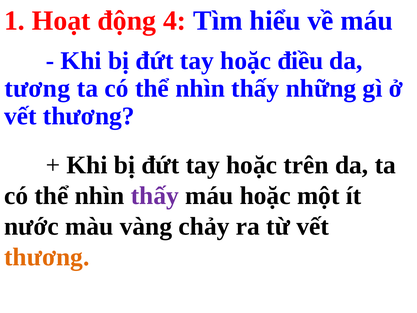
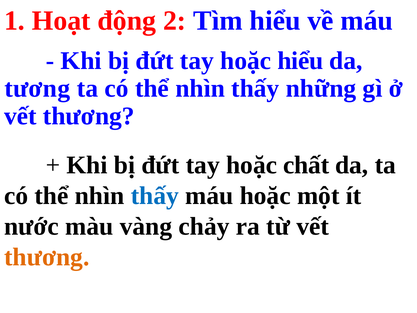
4: 4 -> 2 (175, 21)
hoặc điều: điều -> hiểu (300, 61)
trên: trên -> chất (306, 165)
thấy colour: purple -> blue (155, 196)
